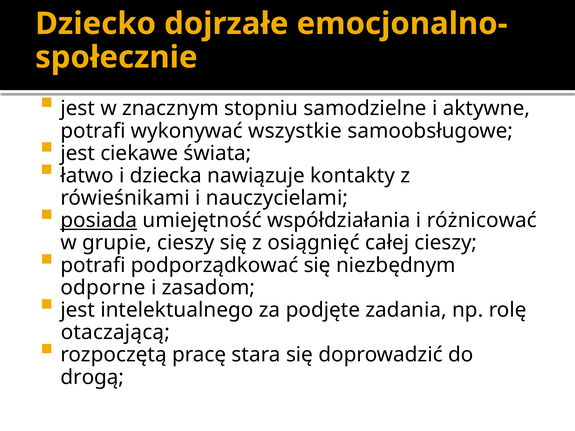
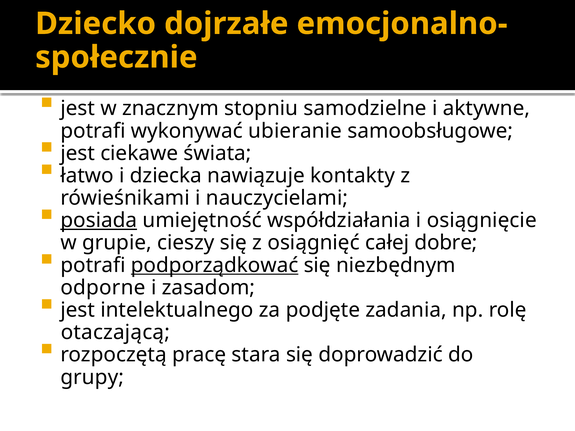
wszystkie: wszystkie -> ubieranie (295, 131)
różnicować: różnicować -> osiągnięcie (482, 221)
całej cieszy: cieszy -> dobre (446, 243)
podporządkować underline: none -> present (215, 265)
drogą: drogą -> grupy (92, 377)
